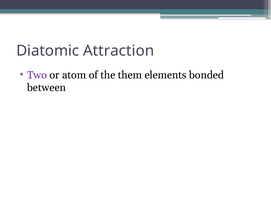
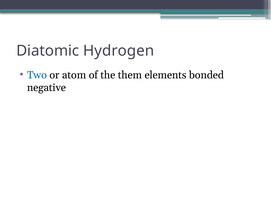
Attraction: Attraction -> Hydrogen (119, 51)
Two colour: purple -> blue (37, 75)
between: between -> negative (47, 88)
